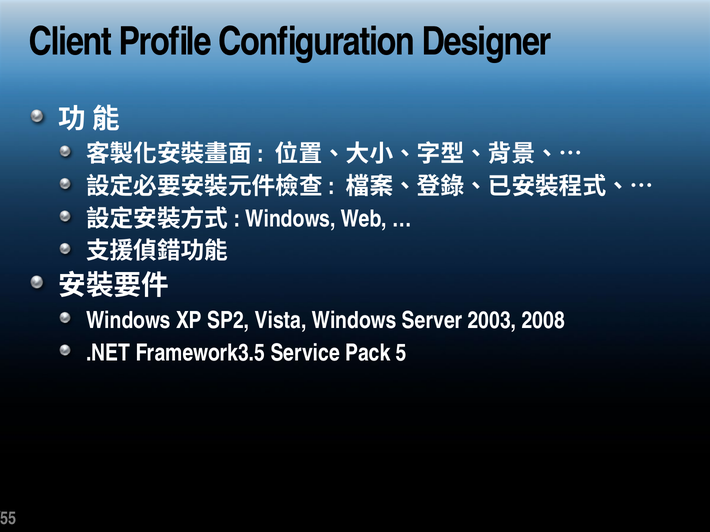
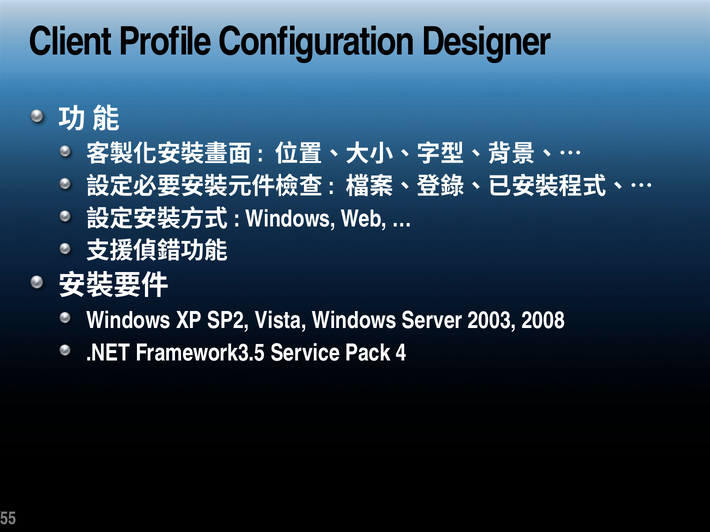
5: 5 -> 4 (401, 353)
